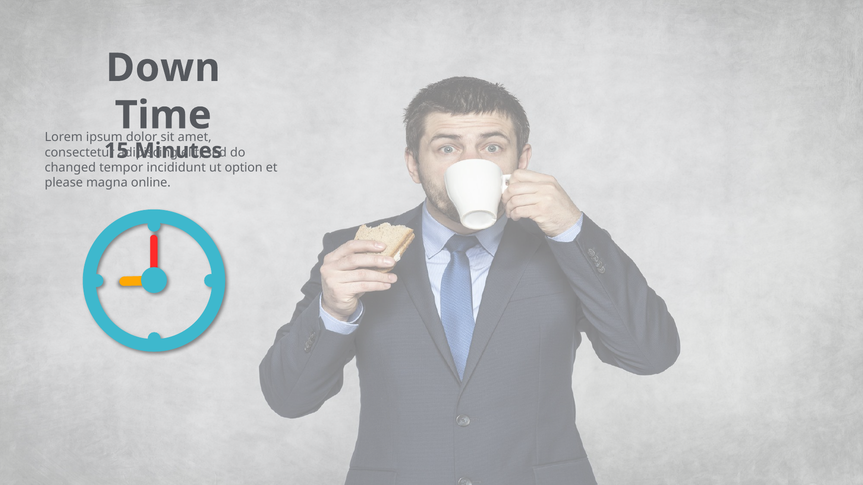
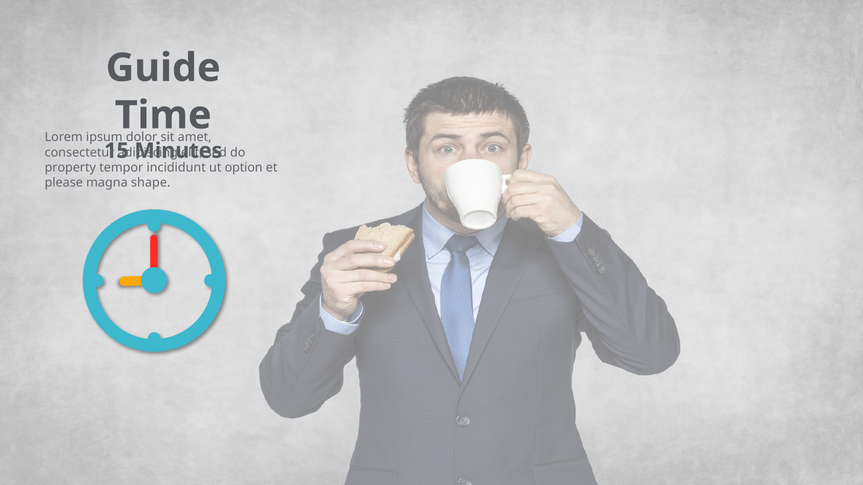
Down: Down -> Guide (163, 68)
changed: changed -> property (70, 168)
online: online -> shape (151, 183)
